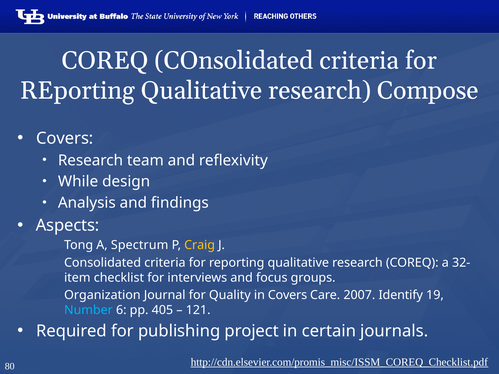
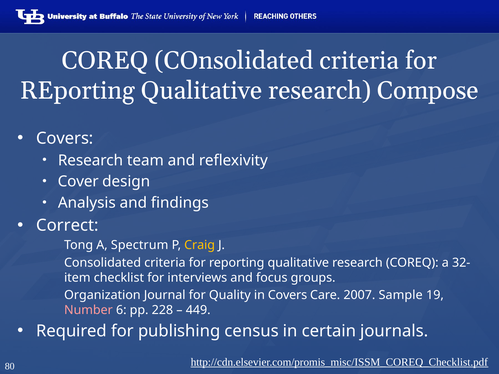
While: While -> Cover (78, 182)
Aspects: Aspects -> Correct (67, 226)
Identify: Identify -> Sample (401, 295)
Number colour: light blue -> pink (88, 310)
405: 405 -> 228 (162, 310)
121: 121 -> 449 (198, 310)
project: project -> census (252, 331)
